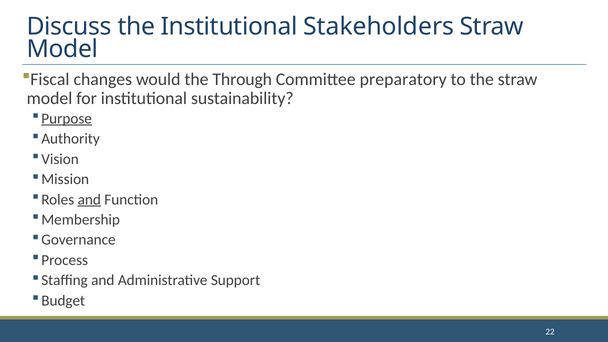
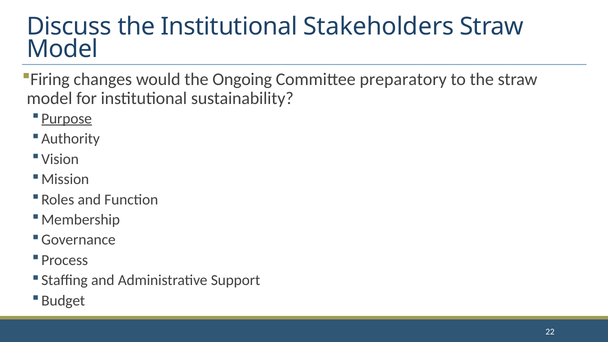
Fiscal: Fiscal -> Firing (50, 79)
Through: Through -> Ongoing (242, 79)
and underline: present -> none (89, 199)
